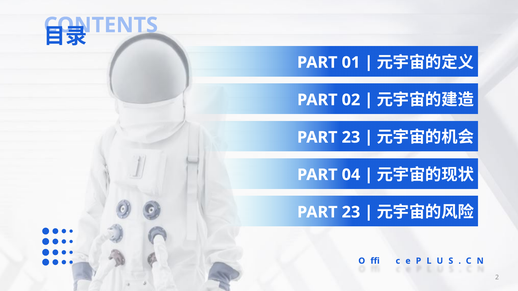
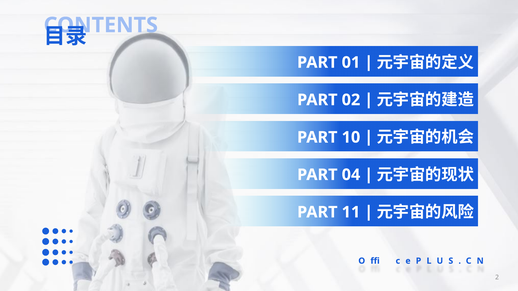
23: 23 -> 10 (351, 137)
23: 23 -> 11 (351, 212)
